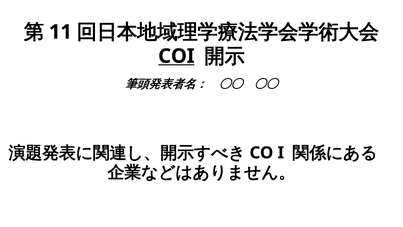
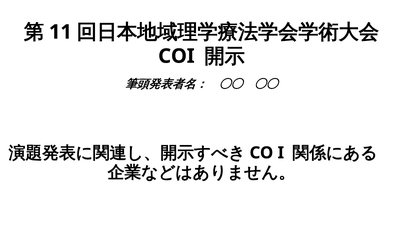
COI underline: present -> none (176, 56)
